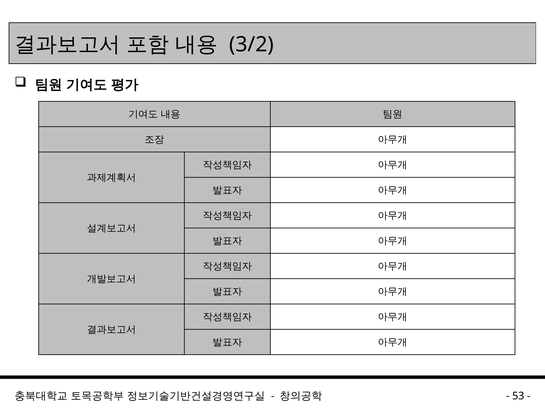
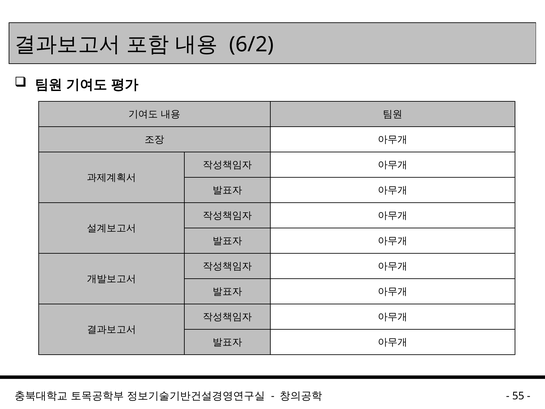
3/2: 3/2 -> 6/2 (251, 45)
53: 53 -> 55 (518, 396)
